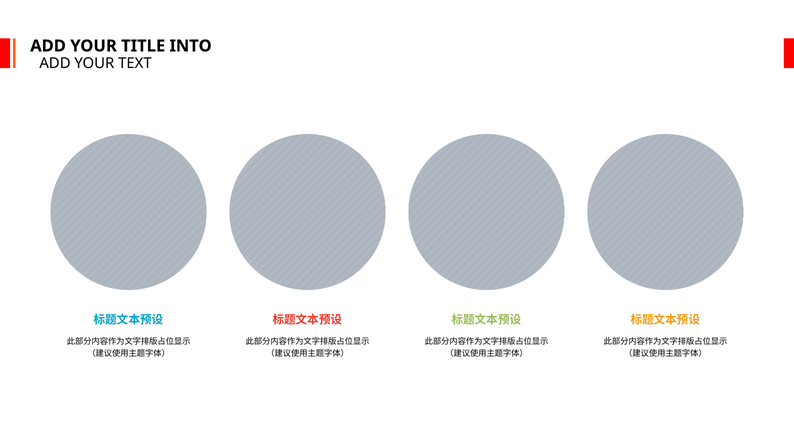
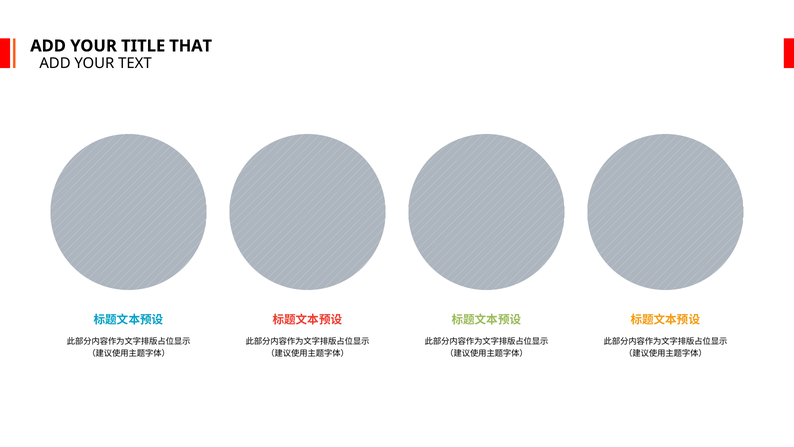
INTO: INTO -> THAT (191, 46)
